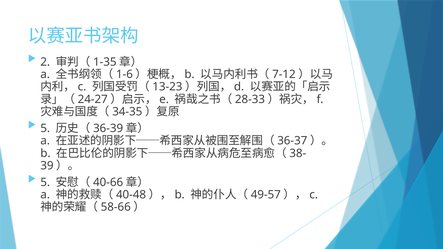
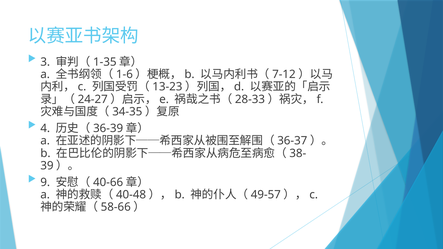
2: 2 -> 3 (45, 62)
5: 5 -> 4 (45, 128)
5: 5 -> 9 (45, 182)
